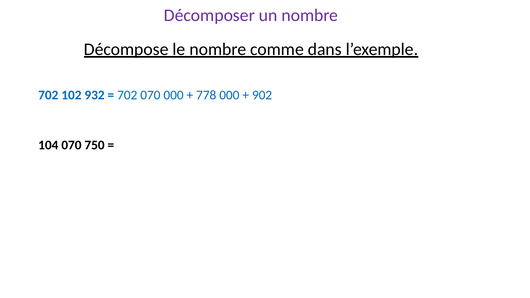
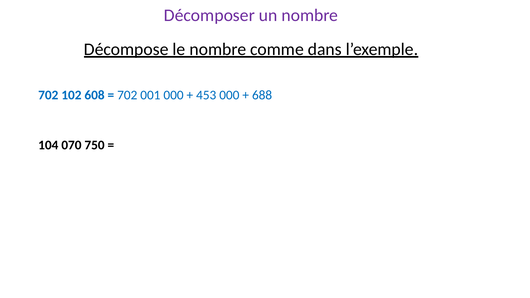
932: 932 -> 608 (95, 95)
702 070: 070 -> 001 (150, 95)
778: 778 -> 453 (206, 95)
902: 902 -> 688 (262, 95)
